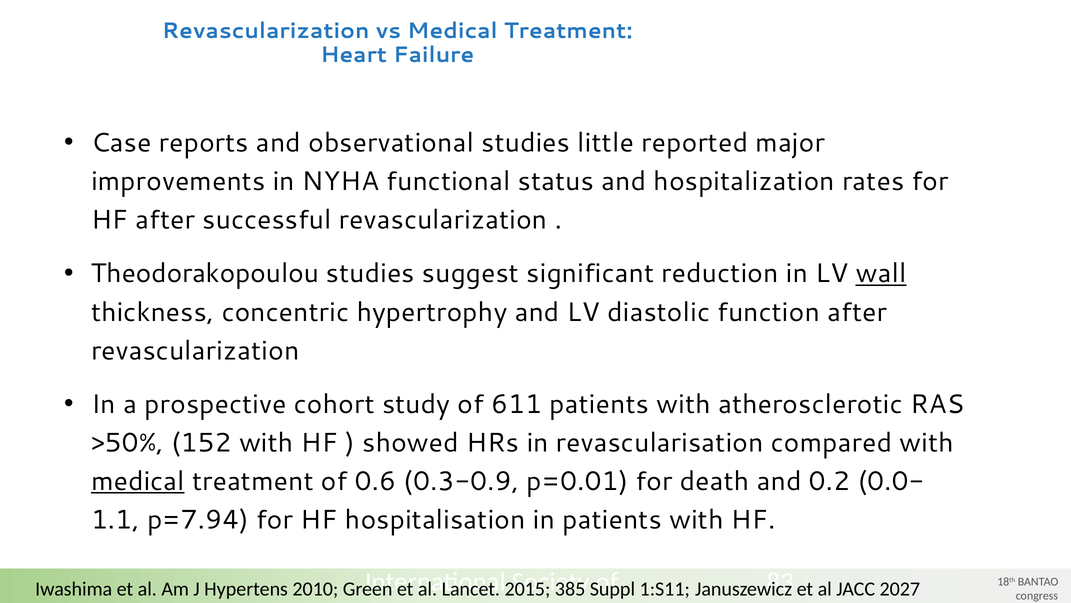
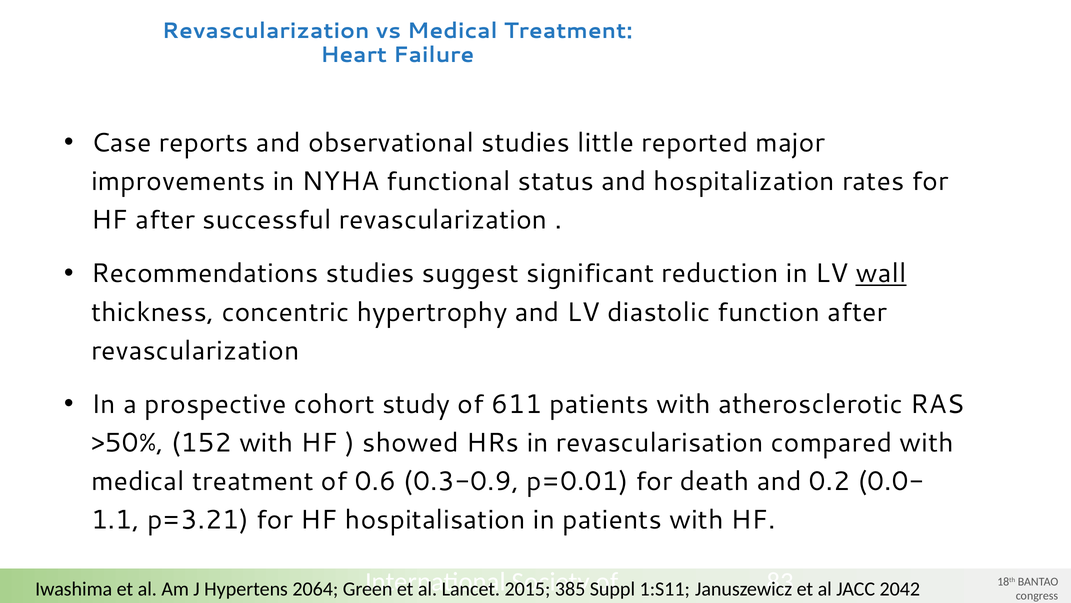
Theodorakopoulou: Theodorakopoulou -> Recommendations (205, 273)
medical underline: present -> none (138, 481)
p=7.94: p=7.94 -> p=3.21 (198, 519)
2010: 2010 -> 2064 (315, 589)
2027: 2027 -> 2042 (900, 589)
